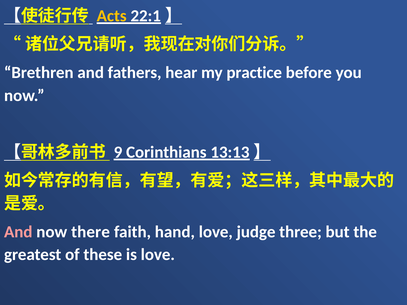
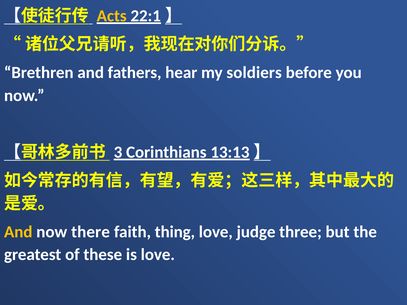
practice: practice -> soldiers (254, 73)
9: 9 -> 3 (118, 152)
And colour: pink -> yellow (18, 232)
hand: hand -> thing (175, 232)
